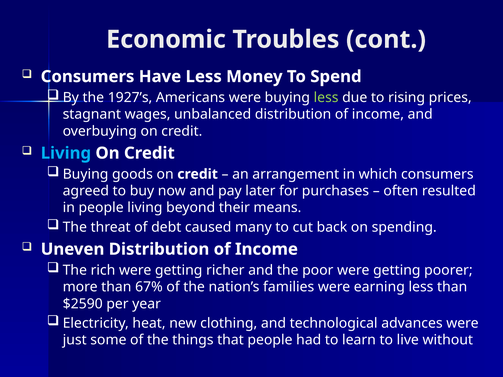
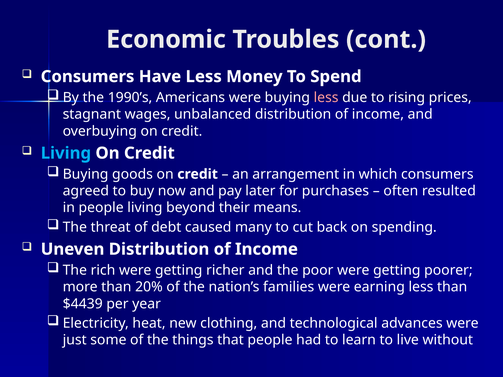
1927’s: 1927’s -> 1990’s (130, 98)
less colour: light green -> pink (326, 98)
67%: 67% -> 20% (149, 287)
$2590: $2590 -> $4439 (83, 304)
